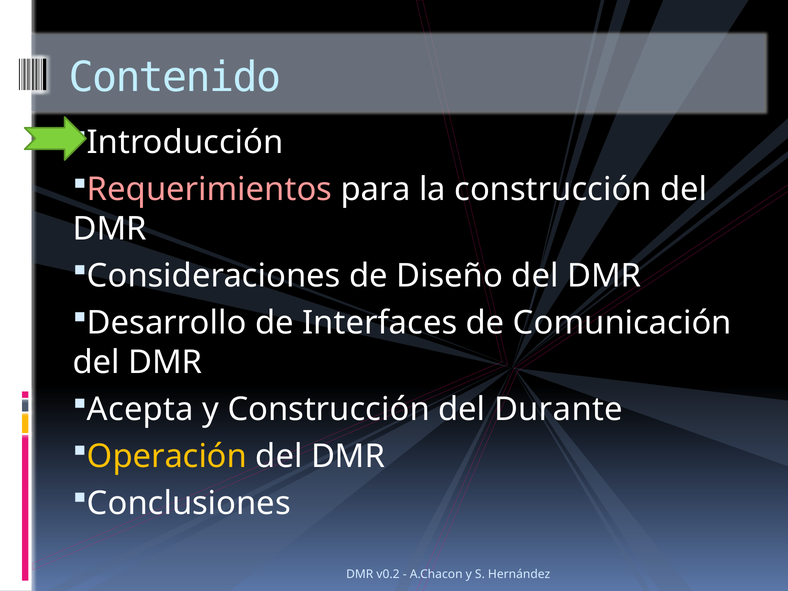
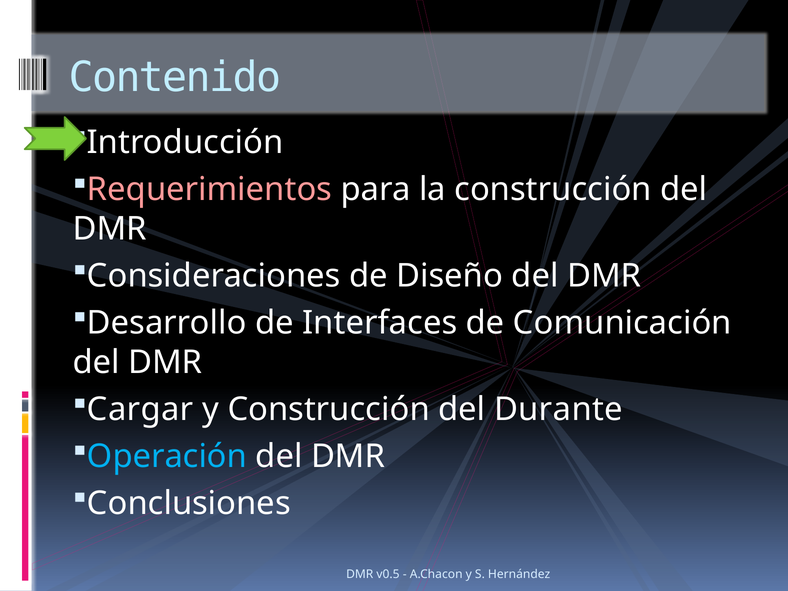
Acepta: Acepta -> Cargar (140, 409)
Operación colour: yellow -> light blue (167, 457)
v0.2: v0.2 -> v0.5 (388, 574)
